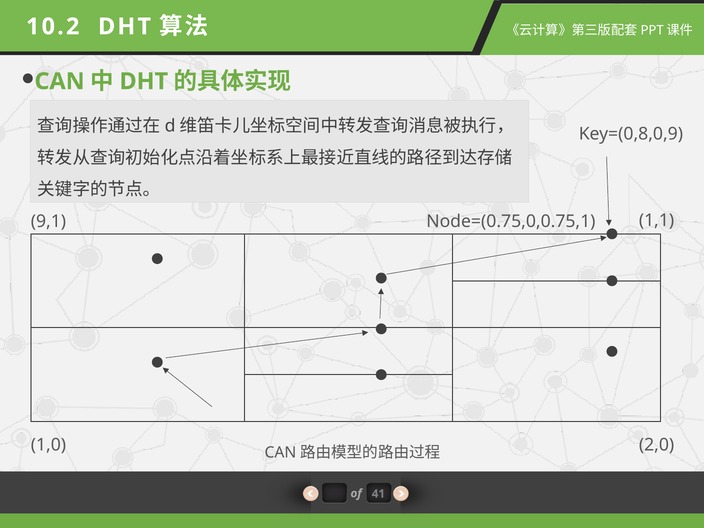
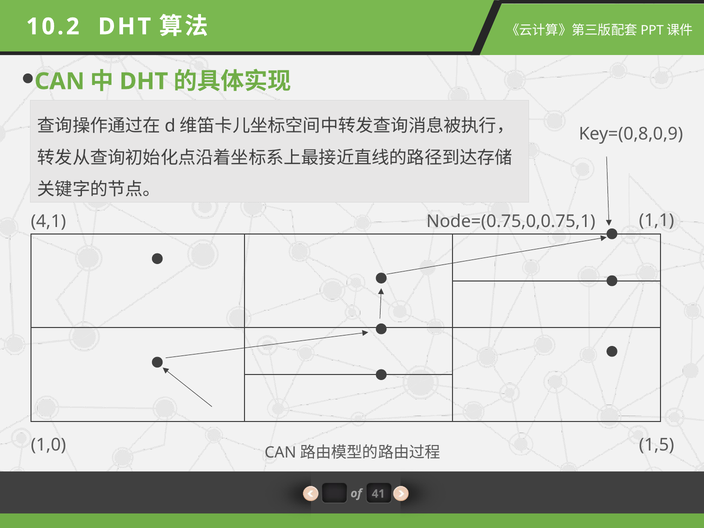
9,1: 9,1 -> 4,1 (48, 221)
2,0: 2,0 -> 1,5 (657, 445)
